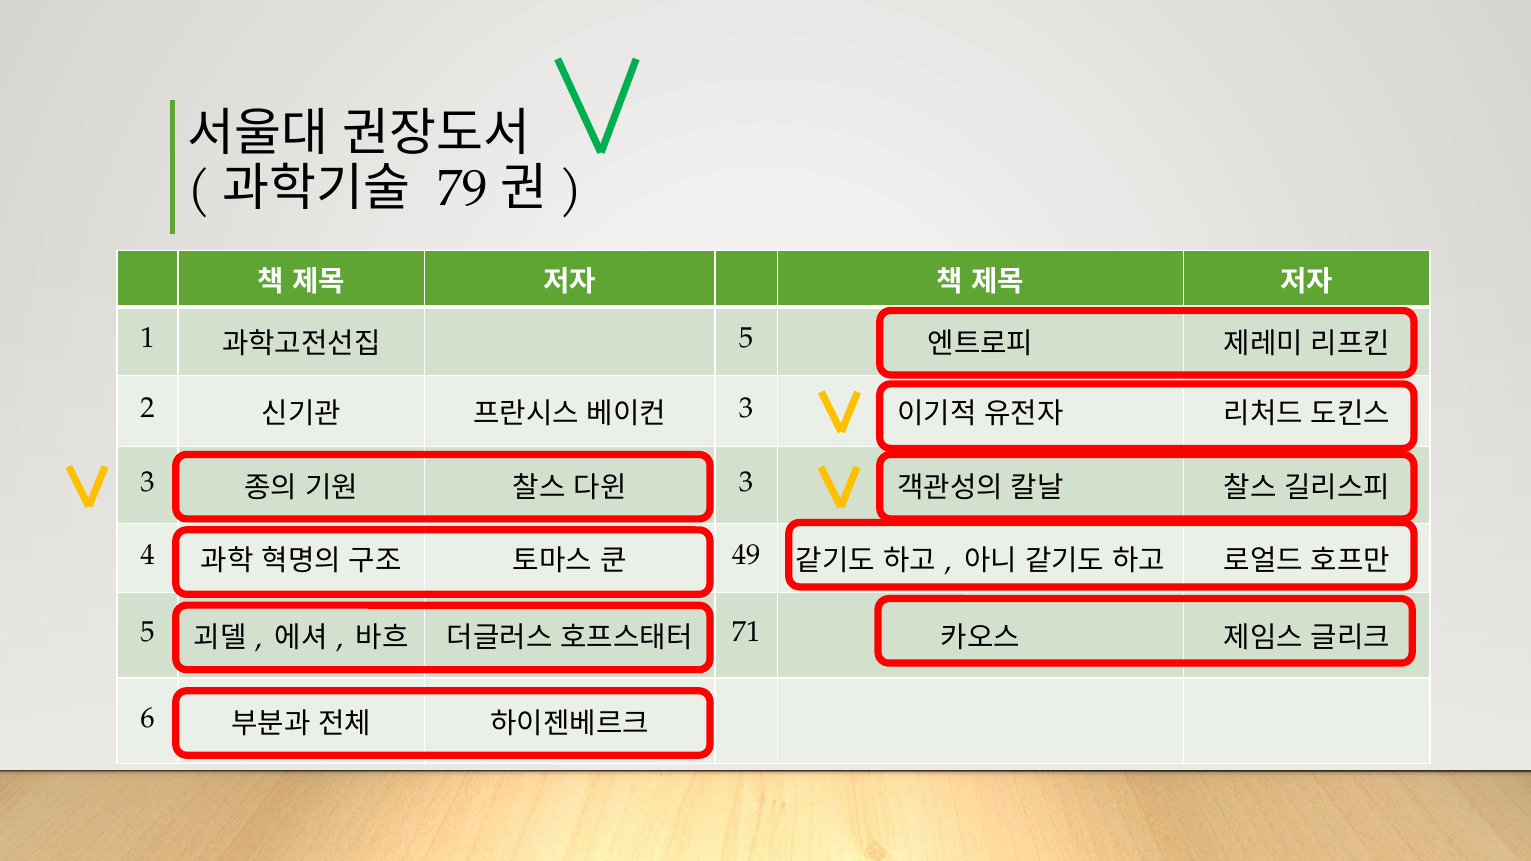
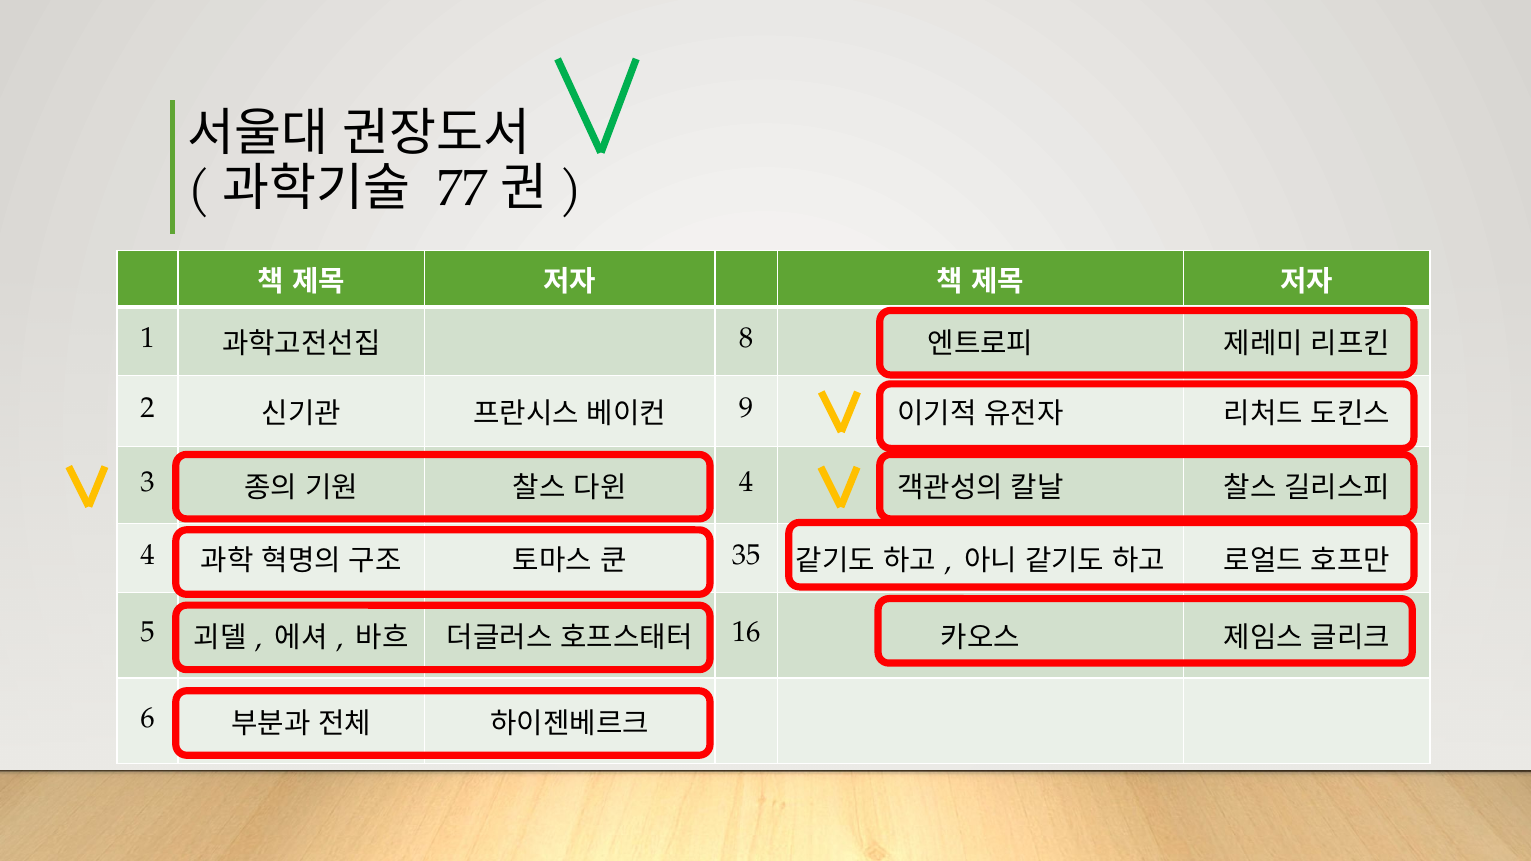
79: 79 -> 77 (463, 188)
5: 5 -> 8 (746, 338)
3: 3 -> 9 (746, 408)
3: 3 -> 4 (746, 482)
49: 49 -> 35 (746, 555)
71: 71 -> 16 (746, 632)
